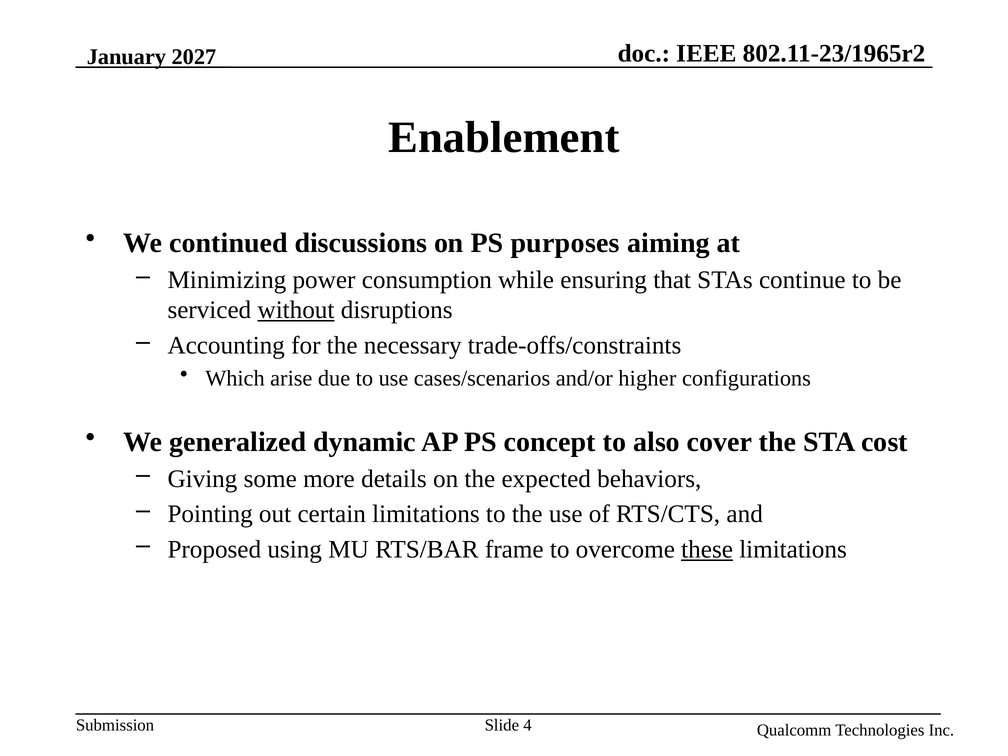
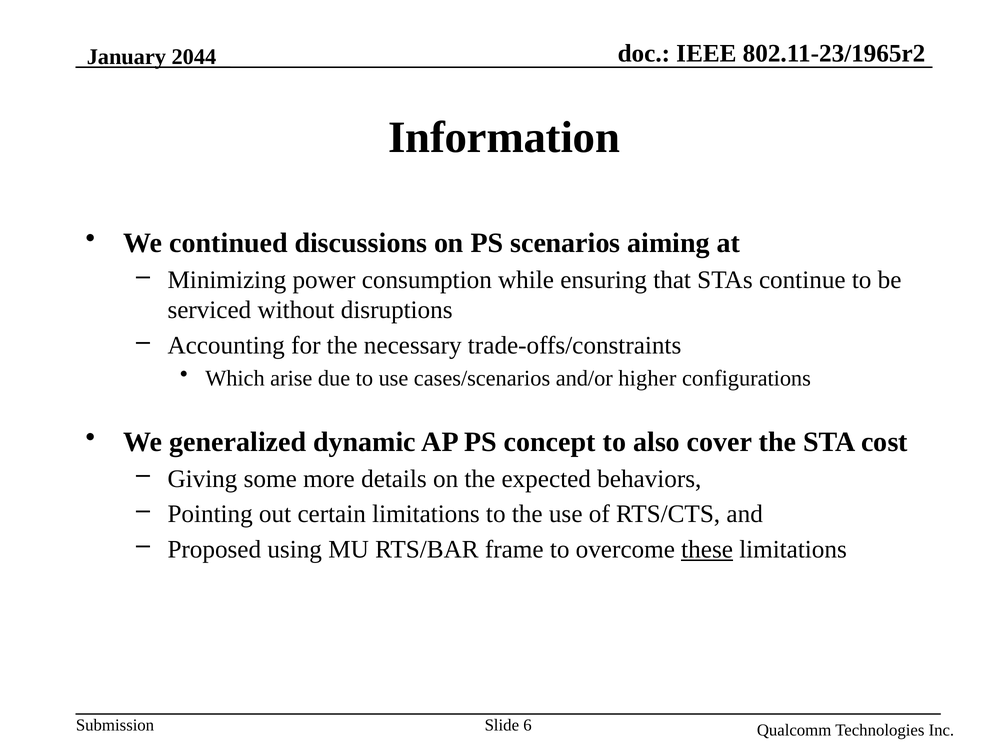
2027: 2027 -> 2044 (194, 57)
Enablement: Enablement -> Information (504, 137)
purposes: purposes -> scenarios (565, 243)
without underline: present -> none (296, 310)
4: 4 -> 6 (527, 725)
